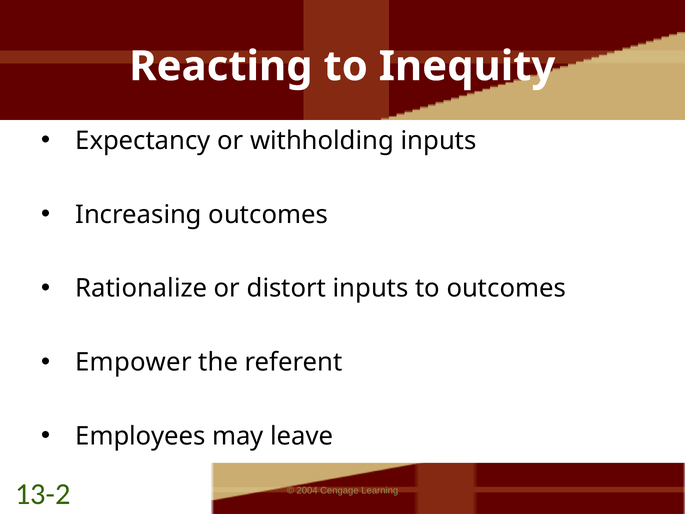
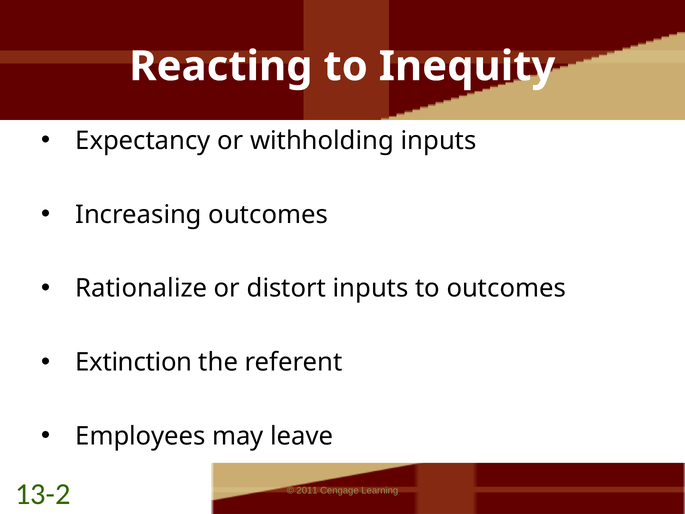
Empower: Empower -> Extinction (134, 362)
2004: 2004 -> 2011 (307, 490)
